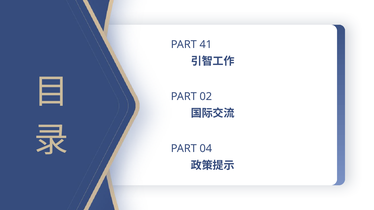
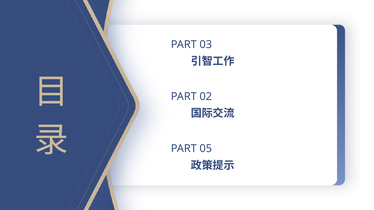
41: 41 -> 03 (206, 45)
04: 04 -> 05 (206, 149)
